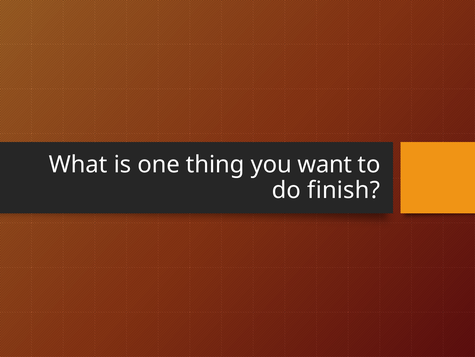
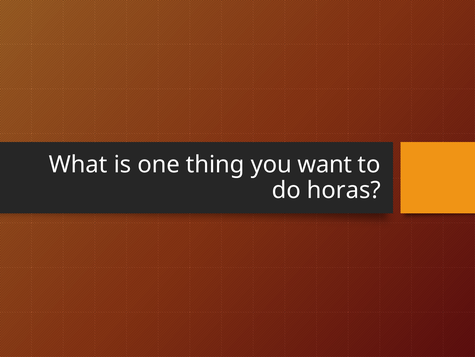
finish: finish -> horas (344, 190)
